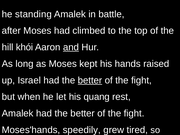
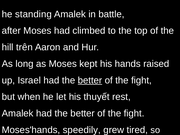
khói: khói -> trên (24, 47)
and underline: present -> none (71, 47)
quang: quang -> thuyết (97, 97)
